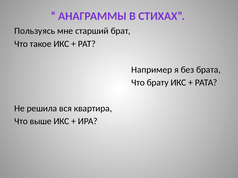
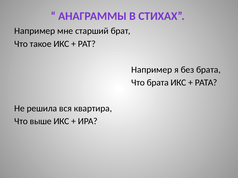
Пользуясь: Пользуясь -> Например (35, 31)
Что брату: брату -> брата (158, 83)
